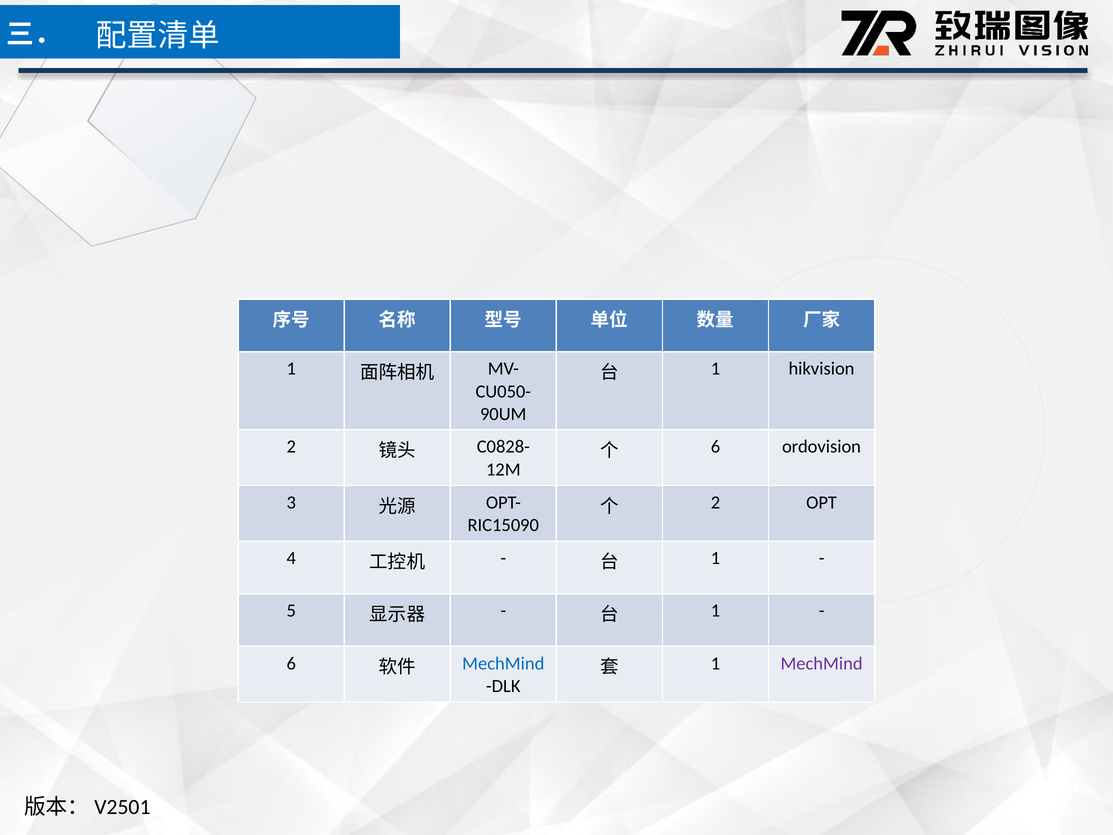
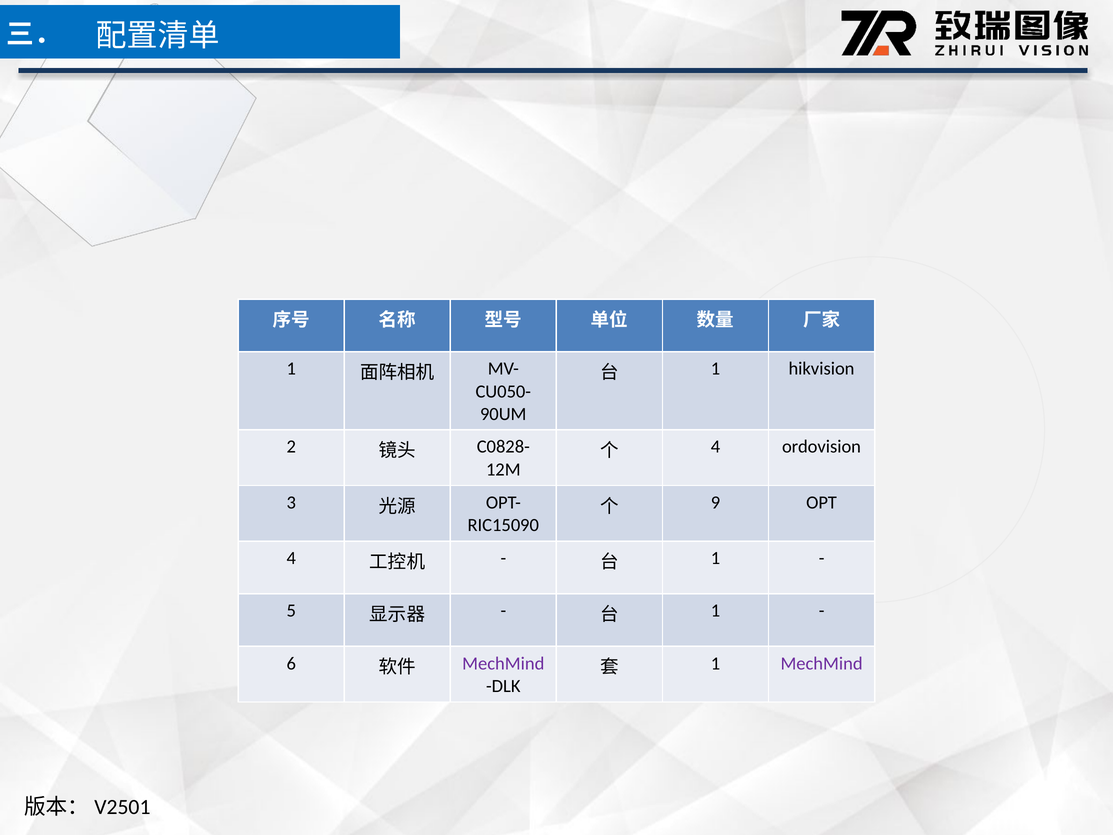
6: 6 -> 4 (716, 447)
2: 2 -> 9 (716, 502)
MechMind colour: blue -> purple (503, 663)
